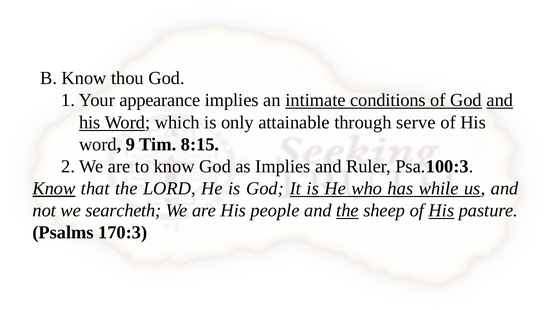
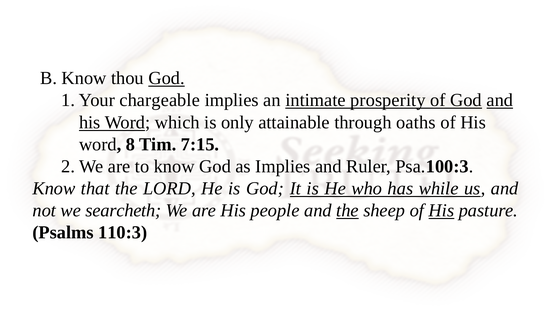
God underline: none -> present (167, 78)
appearance: appearance -> chargeable (160, 100)
conditions: conditions -> prosperity (388, 100)
serve: serve -> oaths (416, 122)
9: 9 -> 8 (130, 144)
8:15: 8:15 -> 7:15 (200, 144)
Know underline: present -> none (54, 188)
170:3: 170:3 -> 110:3 (123, 232)
